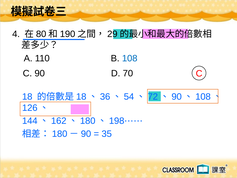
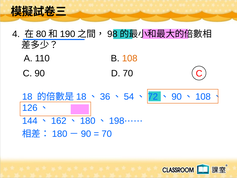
29: 29 -> 98 (112, 34)
108 colour: blue -> orange (130, 58)
35: 35 -> 70 (107, 134)
